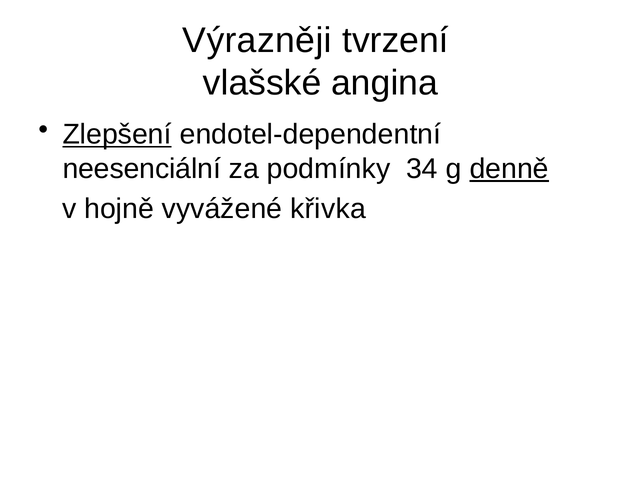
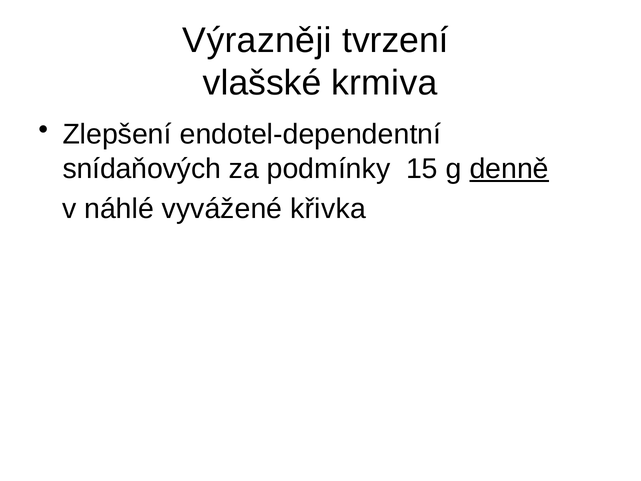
angina: angina -> krmiva (384, 83)
Zlepšení underline: present -> none (117, 134)
neesenciální: neesenciální -> snídaňových (142, 169)
34: 34 -> 15 (422, 169)
hojně: hojně -> náhlé (119, 209)
